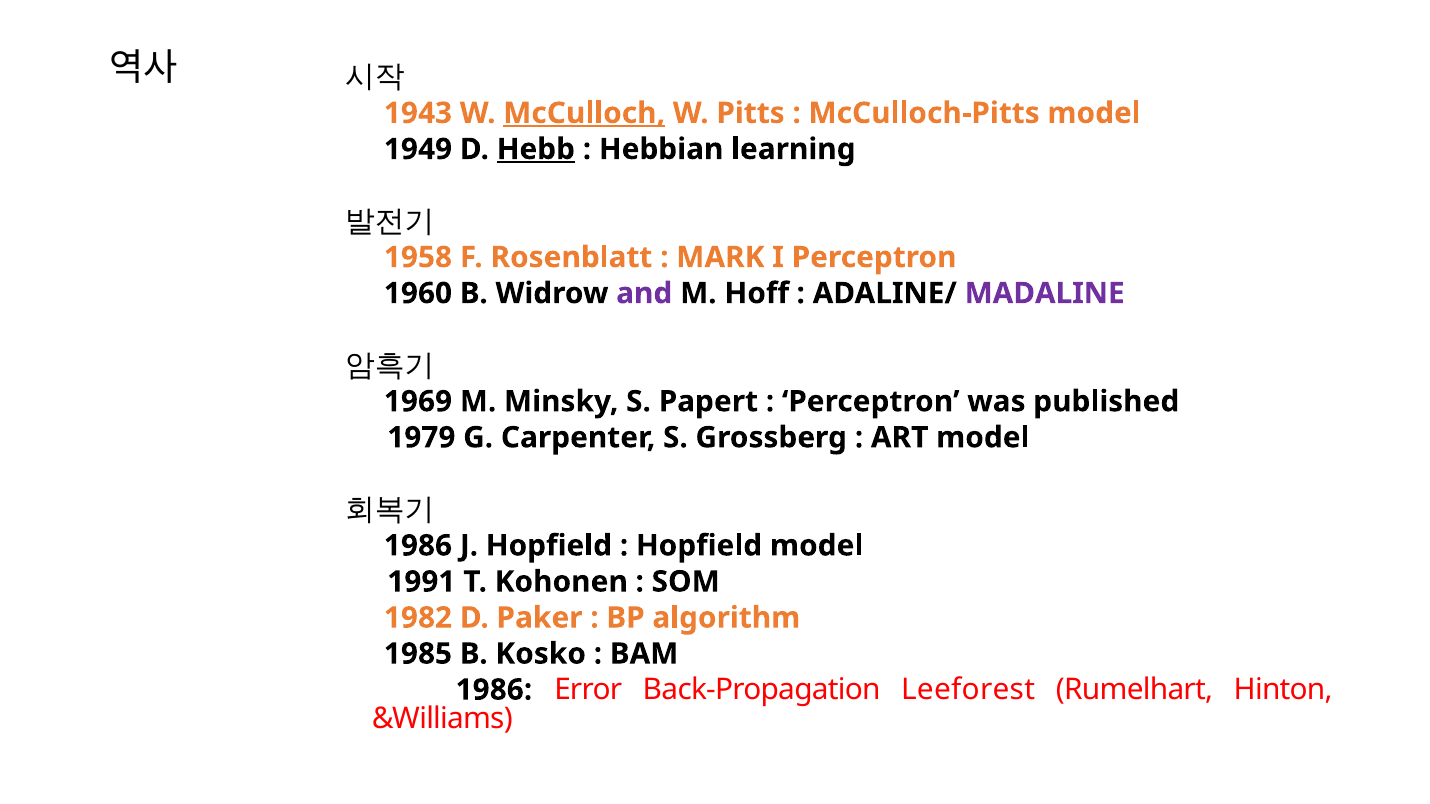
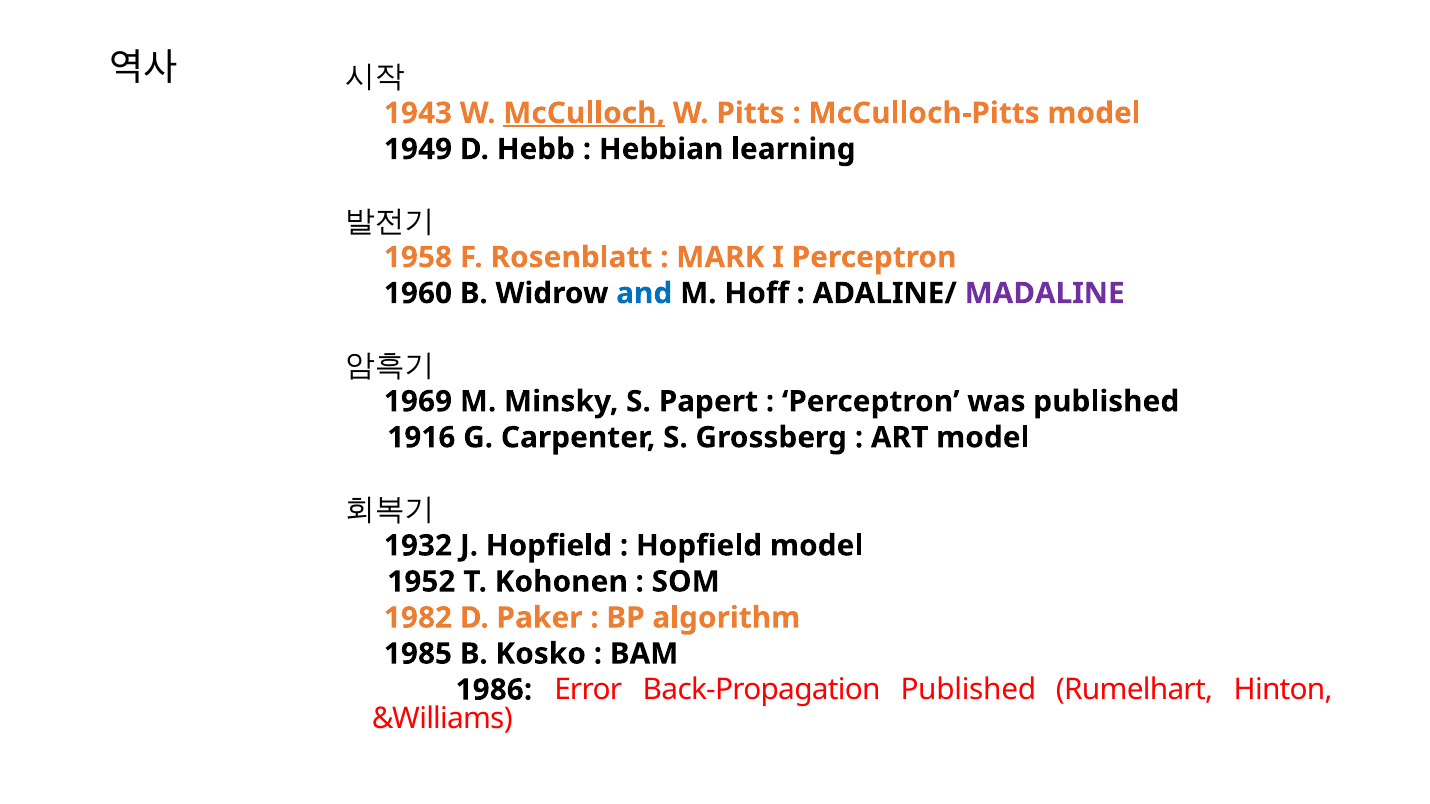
Hebb underline: present -> none (536, 149)
and colour: purple -> blue (644, 293)
1979: 1979 -> 1916 (421, 438)
1986: 1986 -> 1932 (418, 546)
1991: 1991 -> 1952 (421, 582)
Back-Propagation Leeforest: Leeforest -> Published (968, 690)
